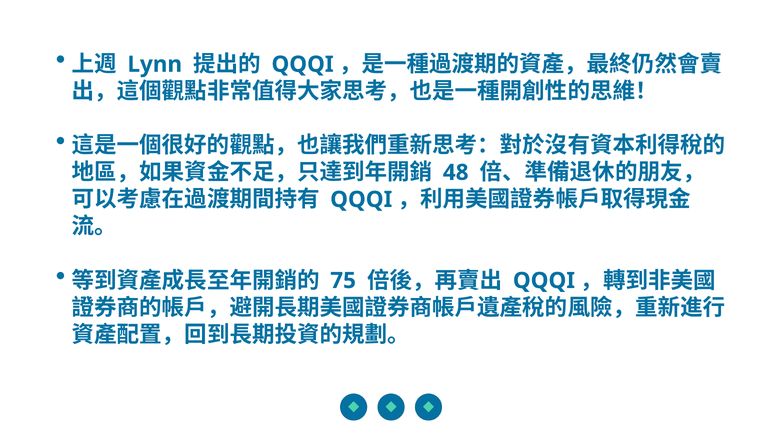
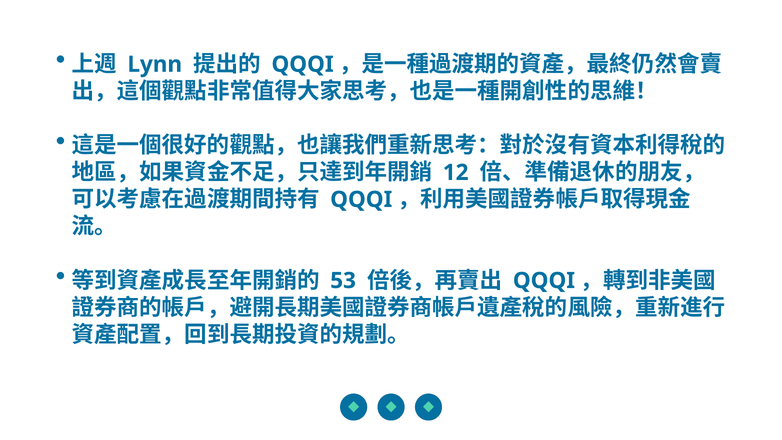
48: 48 -> 12 (456, 172)
75: 75 -> 53 (343, 281)
